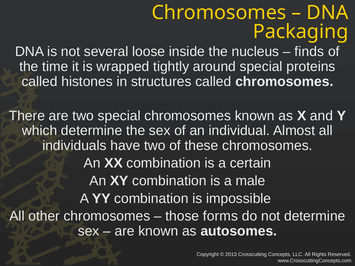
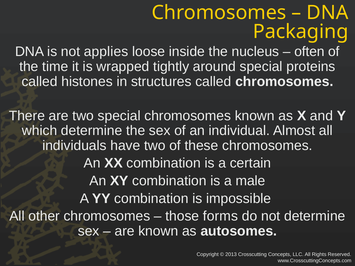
several: several -> applies (106, 52)
finds: finds -> often (309, 52)
